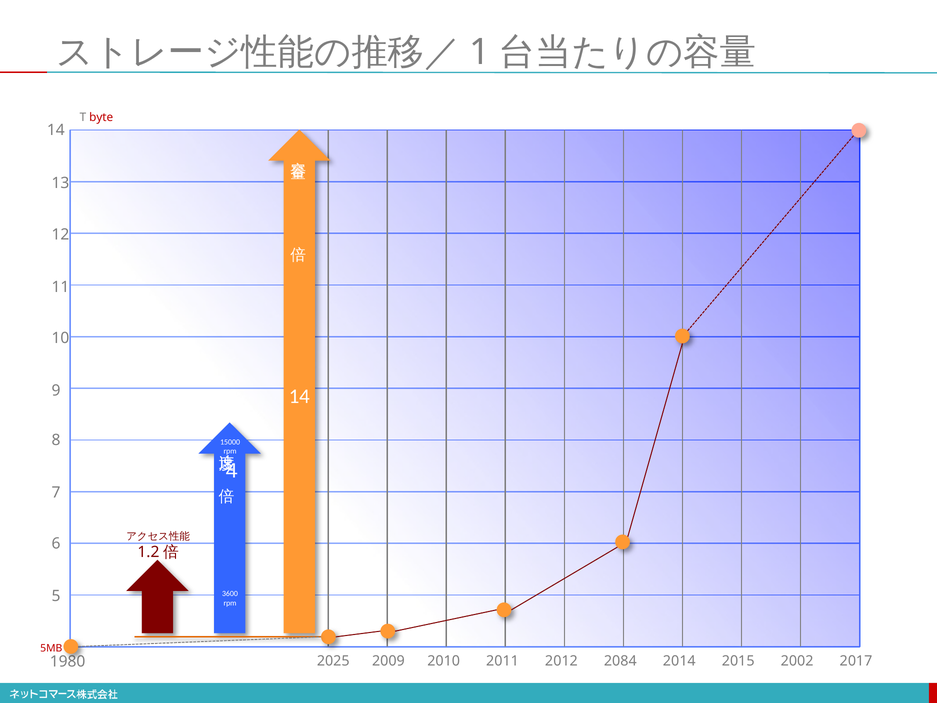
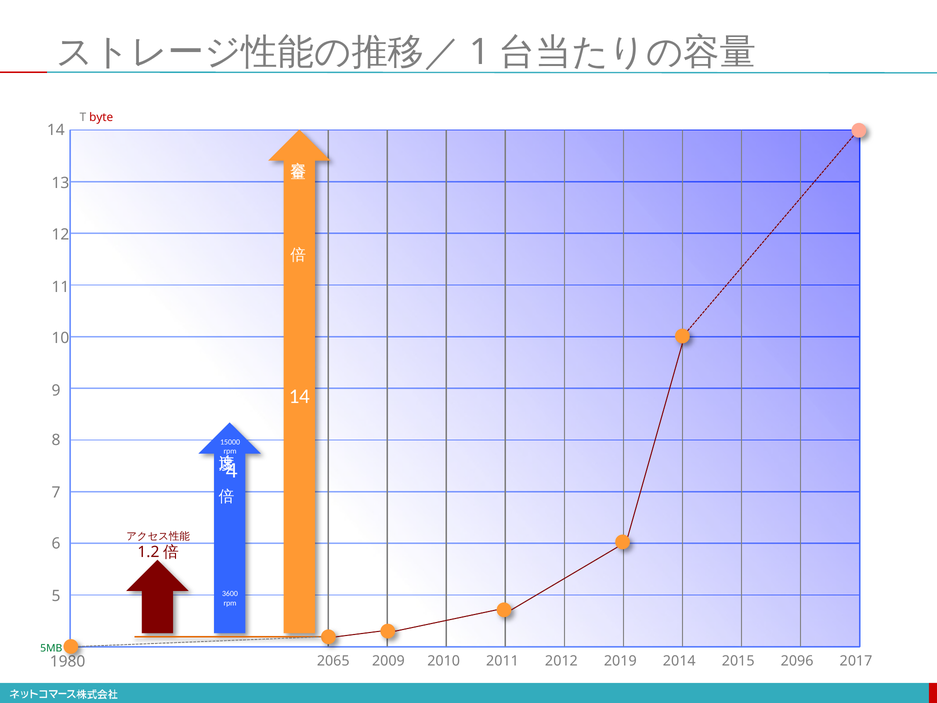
5MB colour: red -> green (51, 648)
2025: 2025 -> 2065 (333, 661)
2084: 2084 -> 2019 (620, 661)
2002: 2002 -> 2096 (797, 661)
